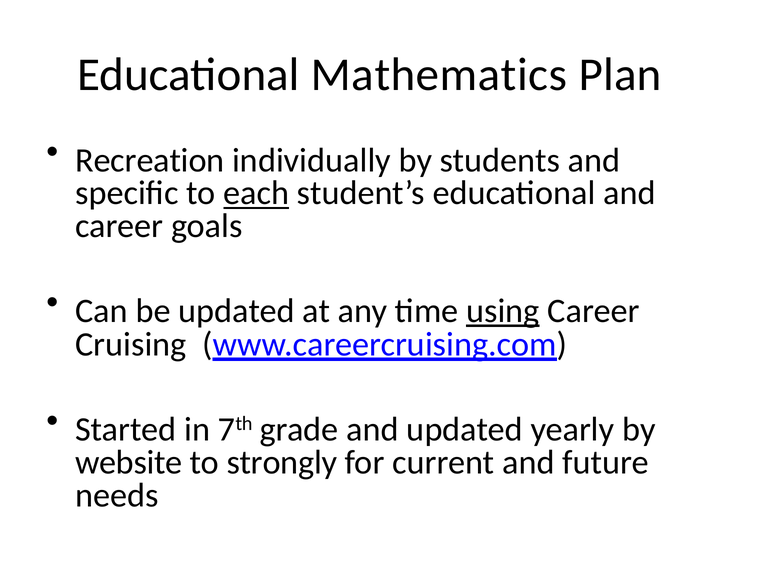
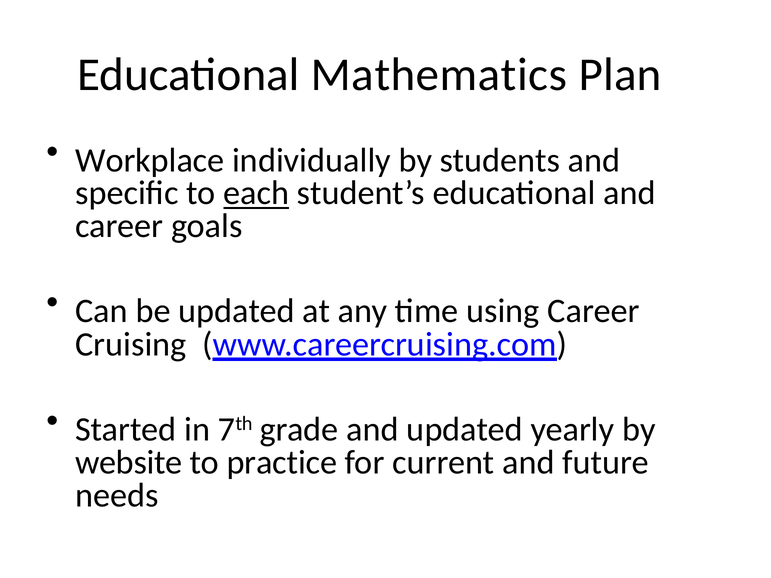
Recreation: Recreation -> Workplace (150, 160)
using underline: present -> none (503, 311)
strongly: strongly -> practice (282, 463)
